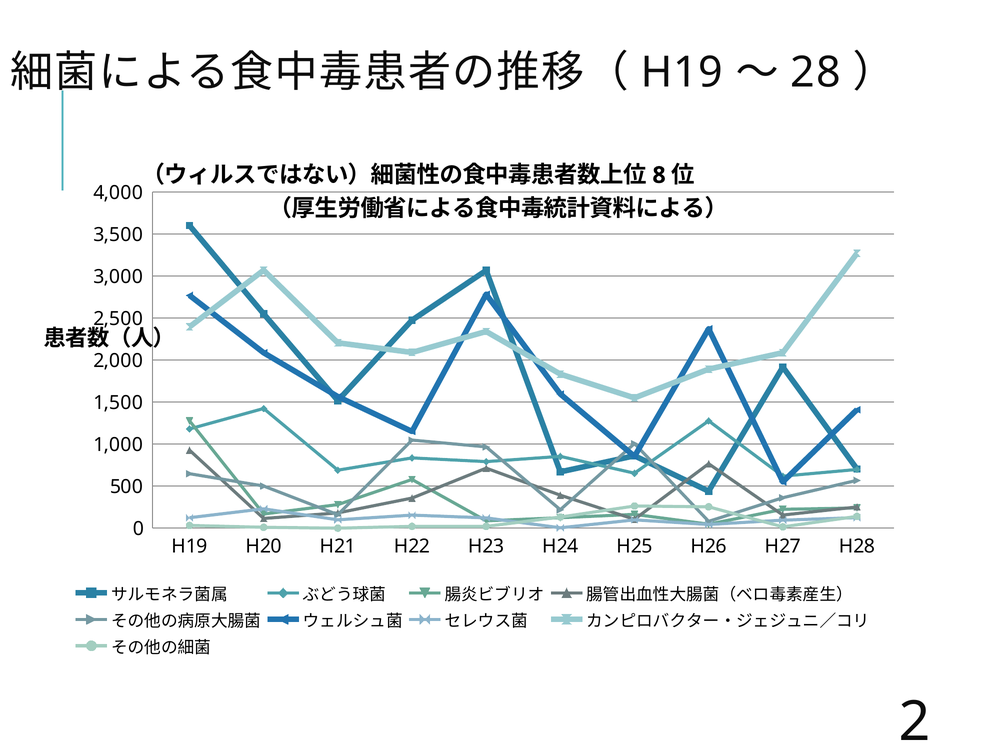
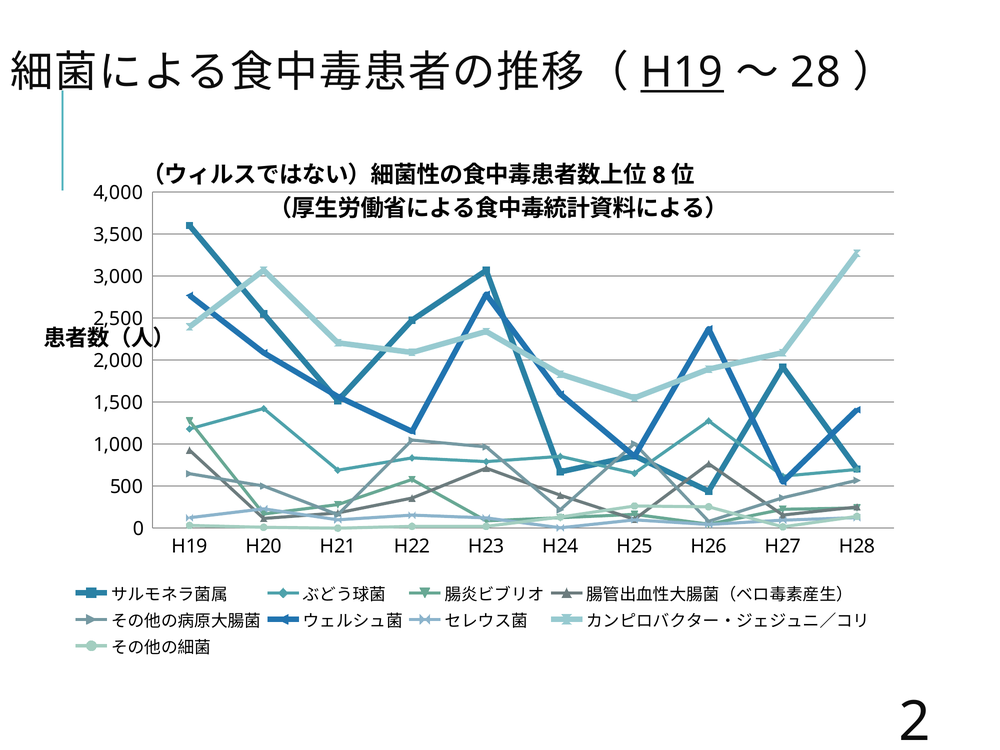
H19 underline: none -> present (682, 73)
